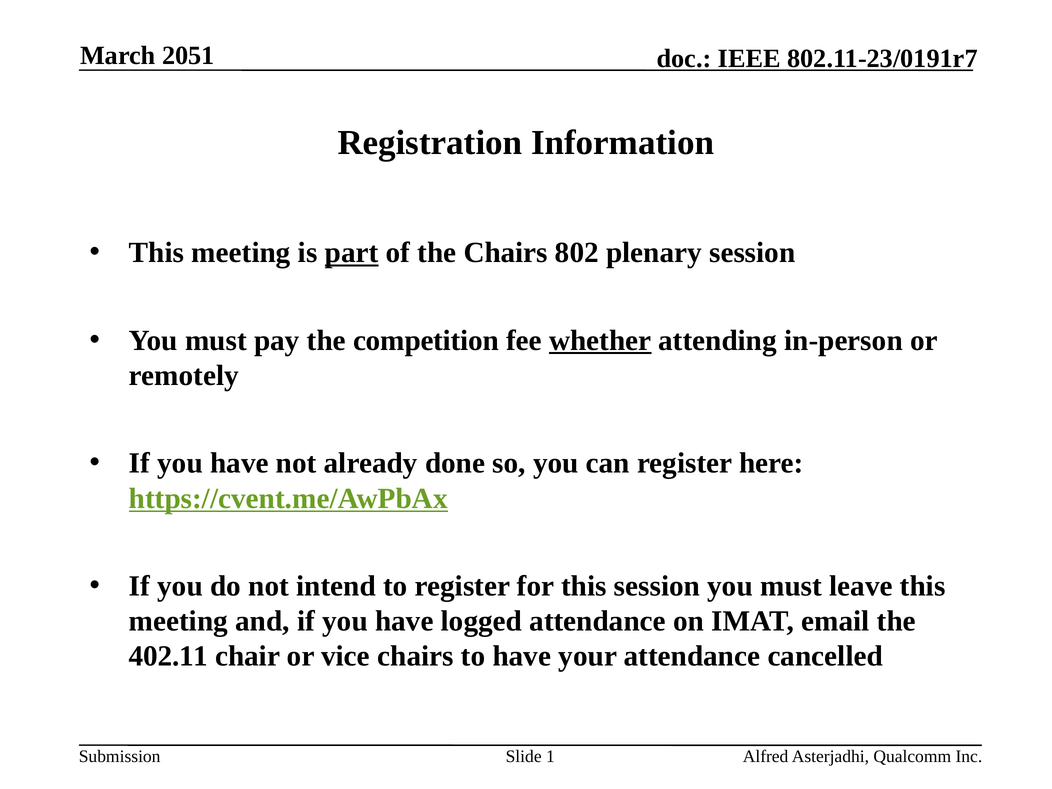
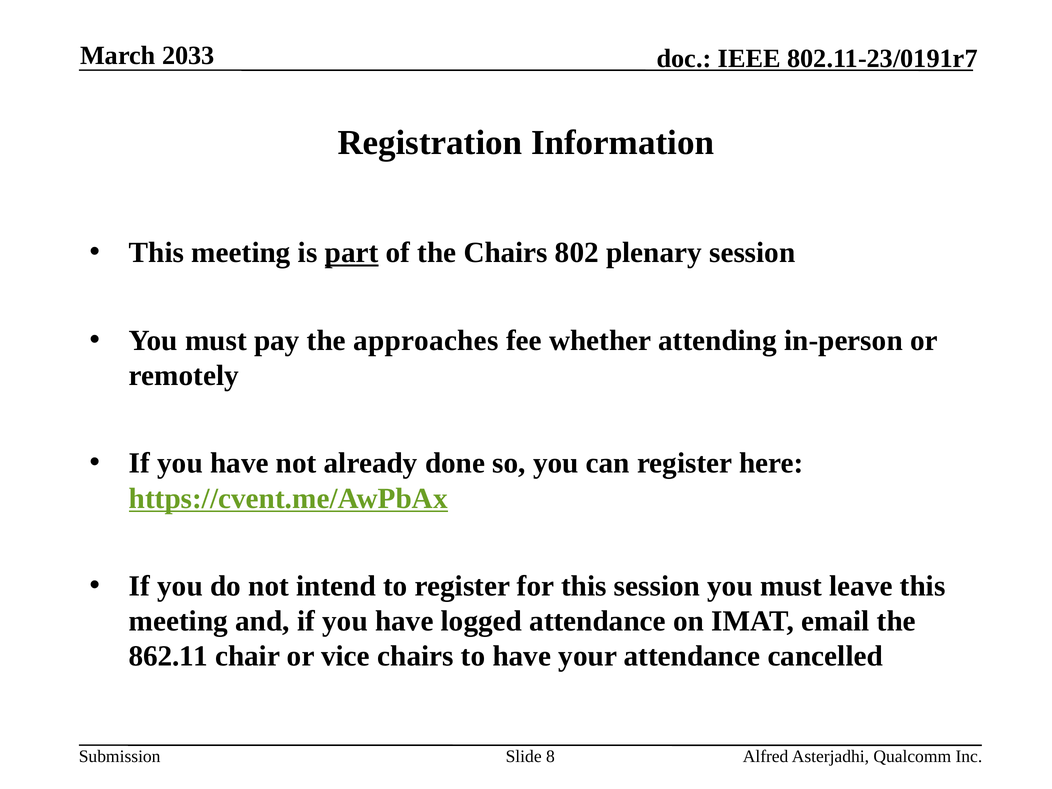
2051: 2051 -> 2033 (188, 56)
competition: competition -> approaches (426, 341)
whether underline: present -> none (600, 341)
402.11: 402.11 -> 862.11 (168, 656)
1: 1 -> 8 (550, 757)
